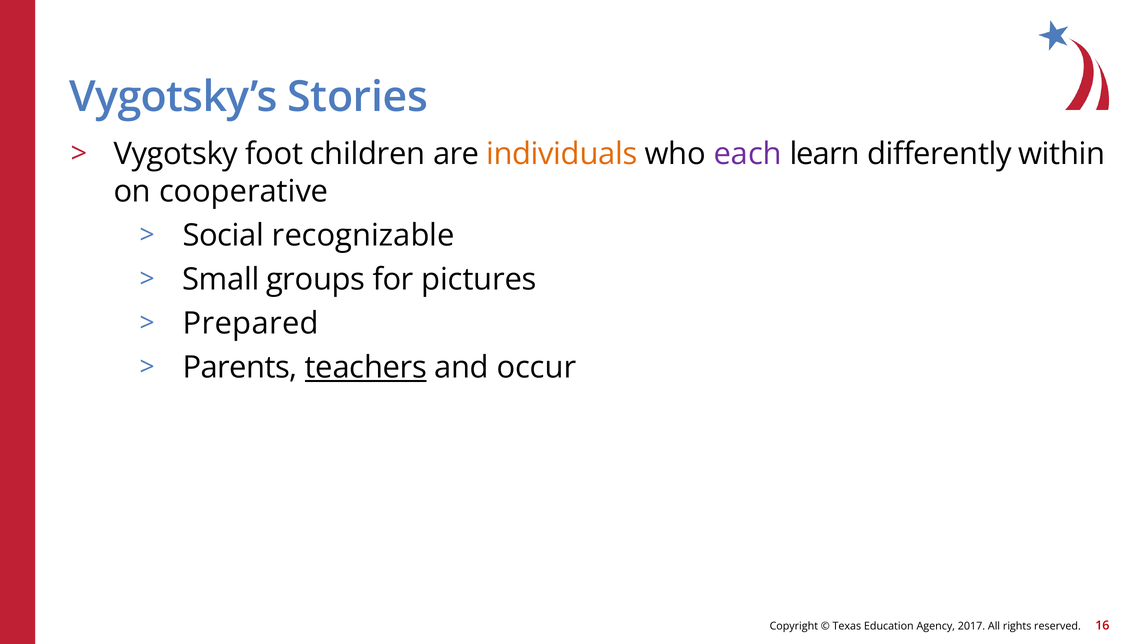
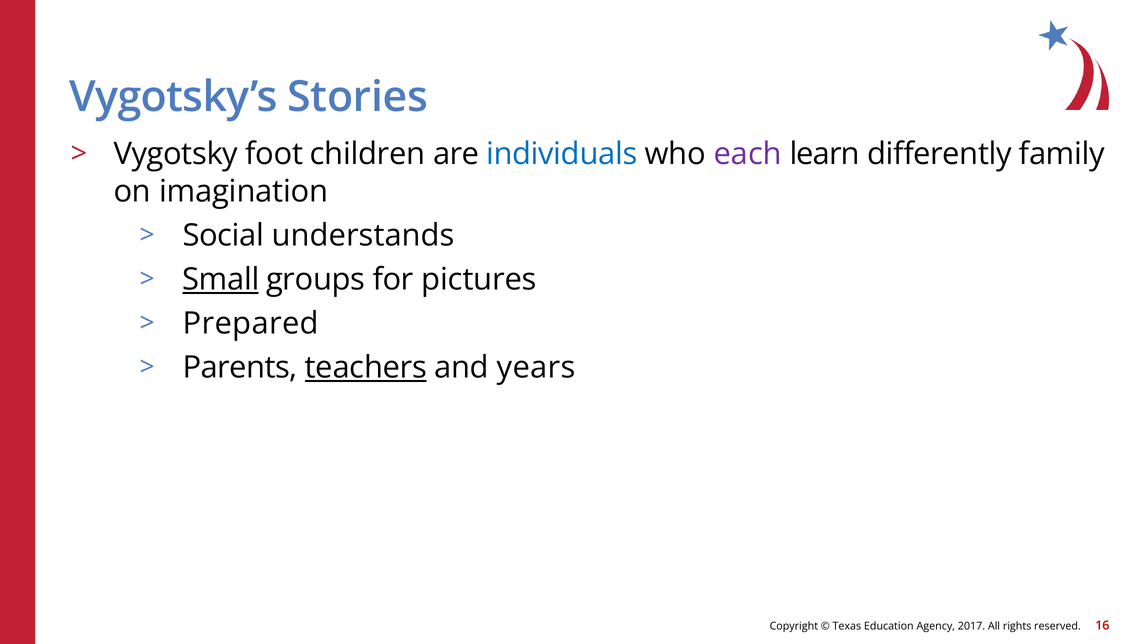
individuals colour: orange -> blue (562, 154)
within: within -> family (1062, 154)
cooperative: cooperative -> imagination (244, 191)
recognizable: recognizable -> understands (363, 235)
Small underline: none -> present (221, 279)
occur: occur -> years (536, 367)
